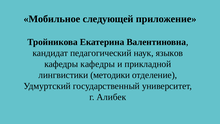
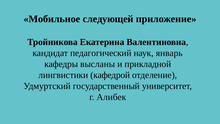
языков: языков -> январь (169, 53)
кафедры кафедры: кафедры -> высланы (98, 64)
методики: методики -> кафедрой (110, 75)
